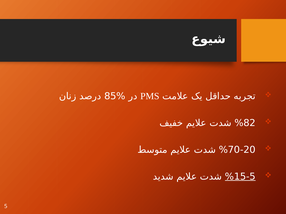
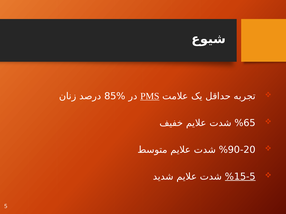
PMS underline: none -> present (150, 96)
%82: %82 -> %65 (245, 123)
%70-20: %70-20 -> %90-20 (237, 150)
